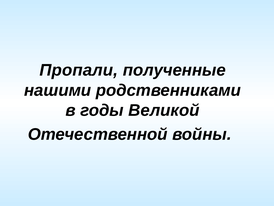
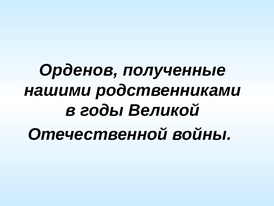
Пропали: Пропали -> Орденов (79, 70)
